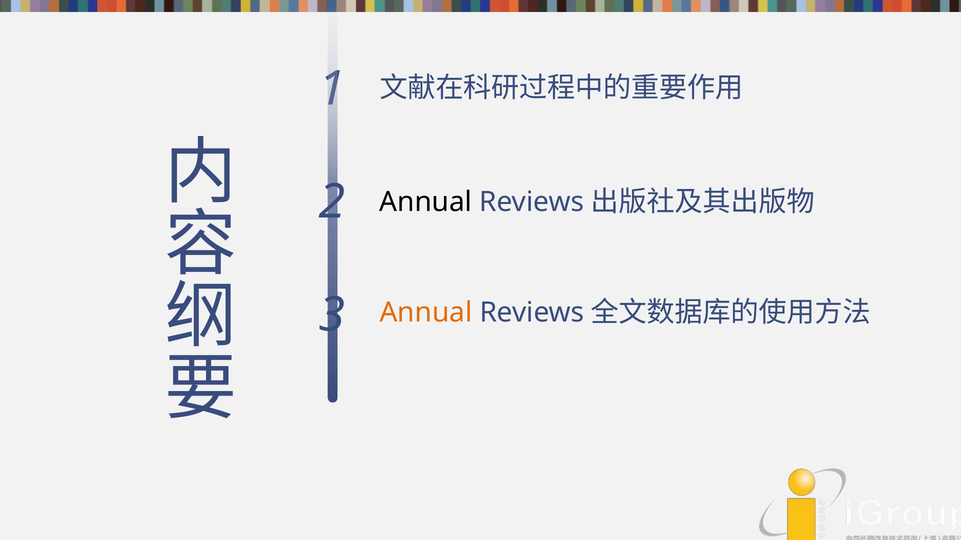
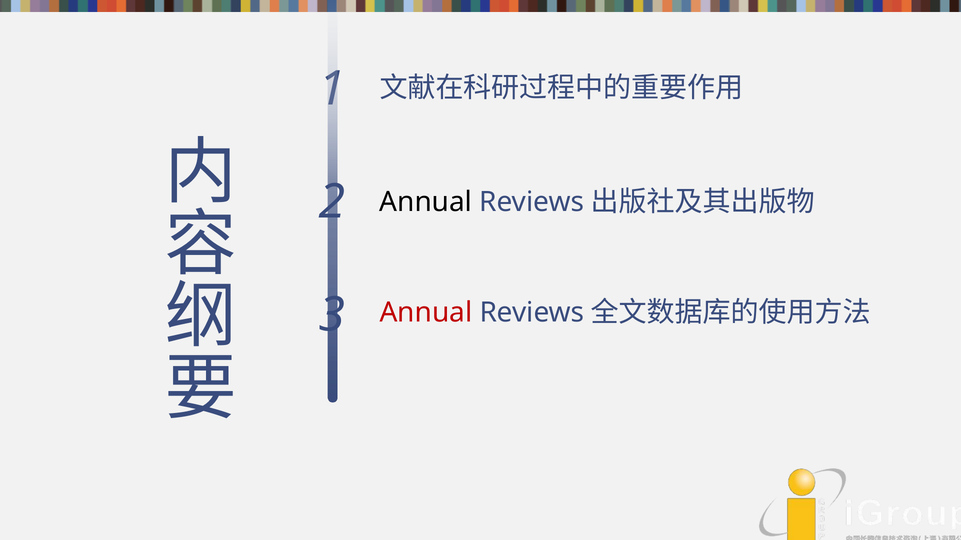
Annual colour: orange -> red (426, 313)
